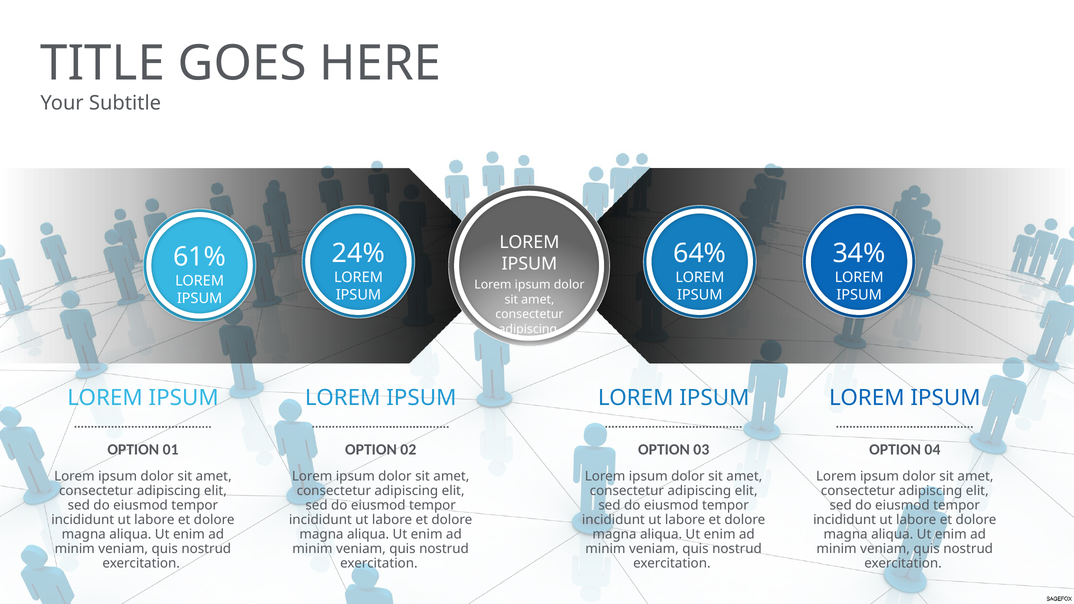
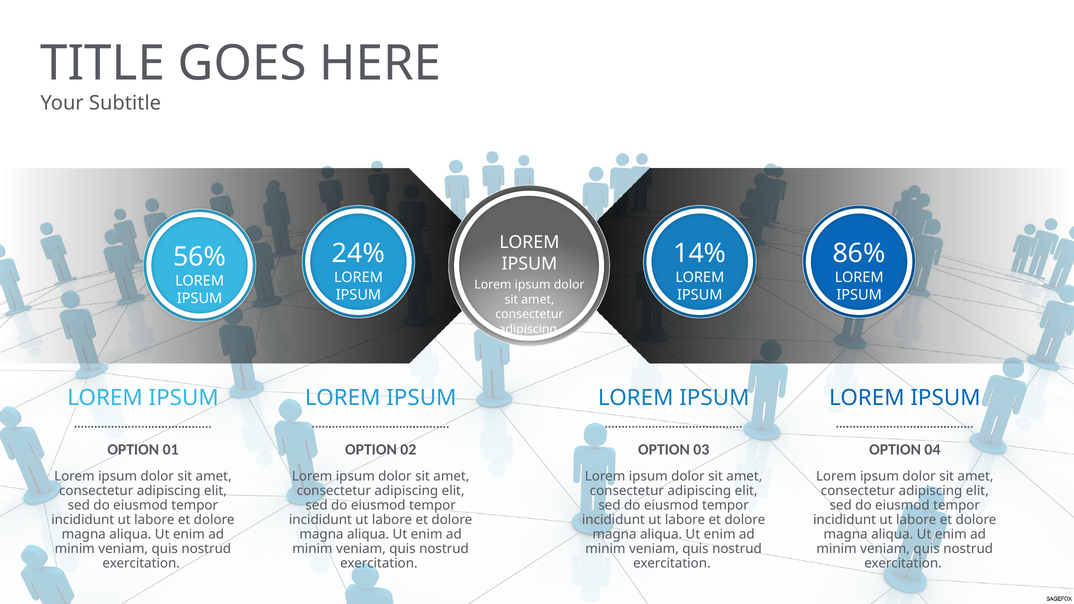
64%: 64% -> 14% (700, 253)
34%: 34% -> 86% (859, 253)
61%: 61% -> 56% (200, 257)
